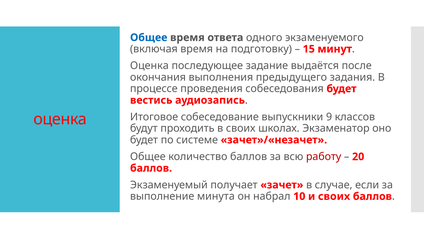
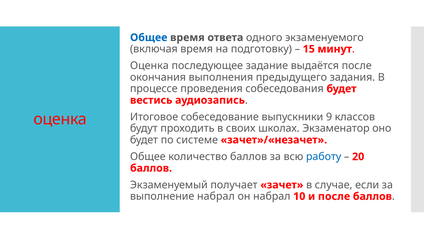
работу colour: red -> blue (324, 156)
выполнение минута: минута -> набрал (216, 196)
и своих: своих -> после (334, 196)
